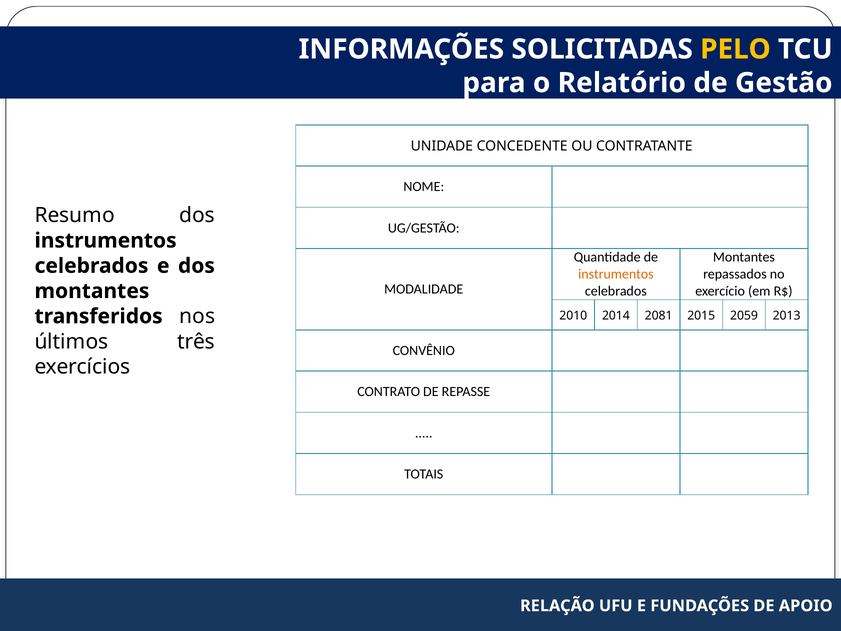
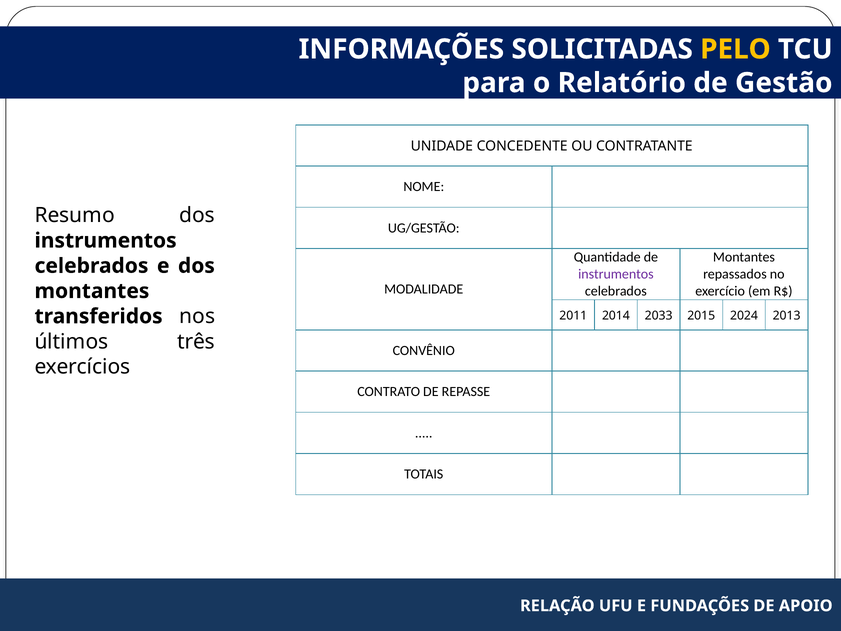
instrumentos colour: orange -> purple (616, 274)
2010: 2010 -> 2011 (573, 315)
2081: 2081 -> 2033 (659, 315)
2059: 2059 -> 2024 (744, 315)
